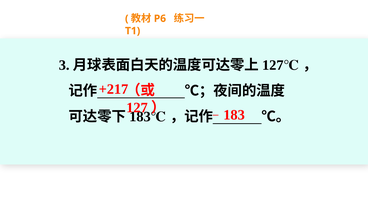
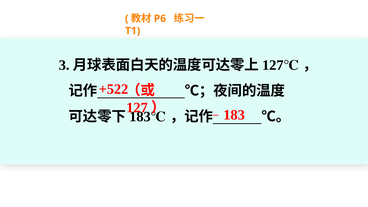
+217: +217 -> +522 (113, 89)
